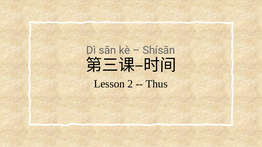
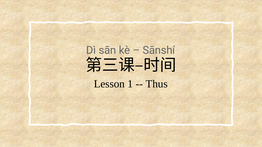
Shísān: Shísān -> Sānshí (159, 50)
2: 2 -> 1 (130, 84)
